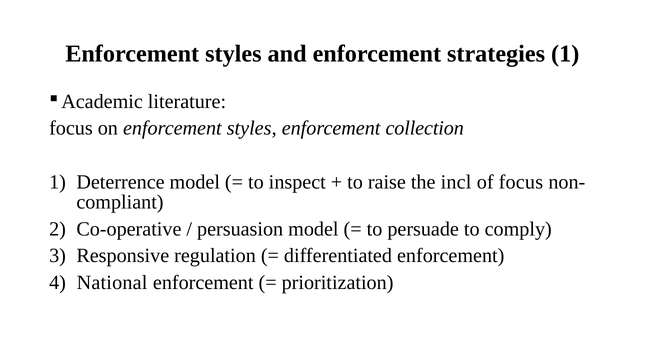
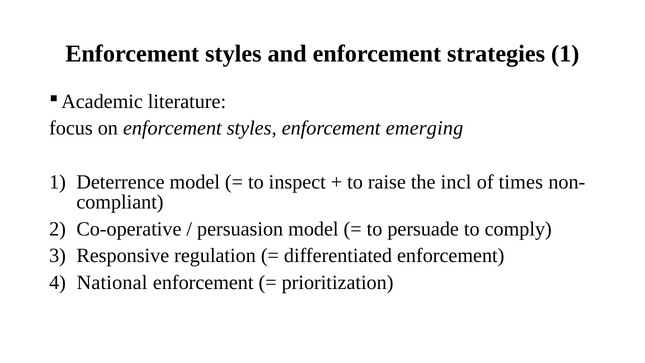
collection: collection -> emerging (425, 128)
of focus: focus -> times (521, 182)
